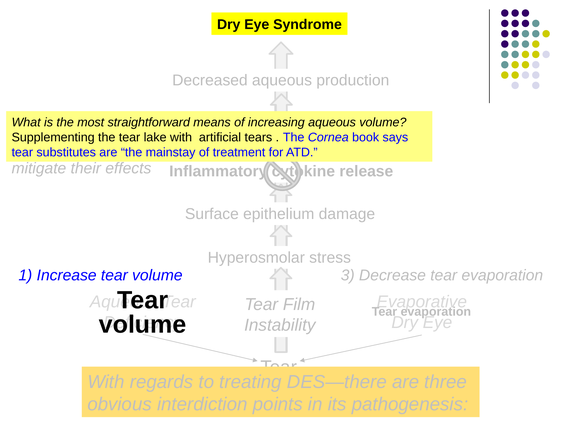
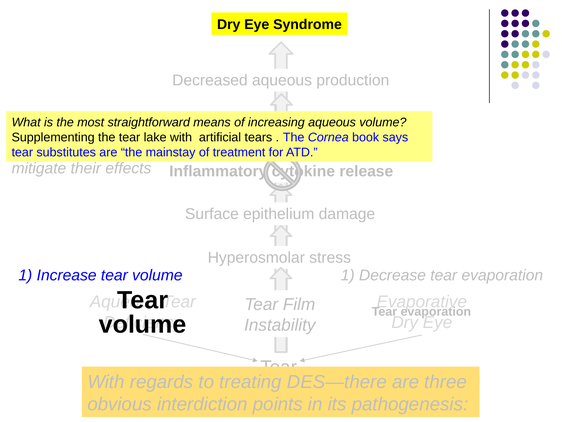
volume 3: 3 -> 1 (348, 275)
